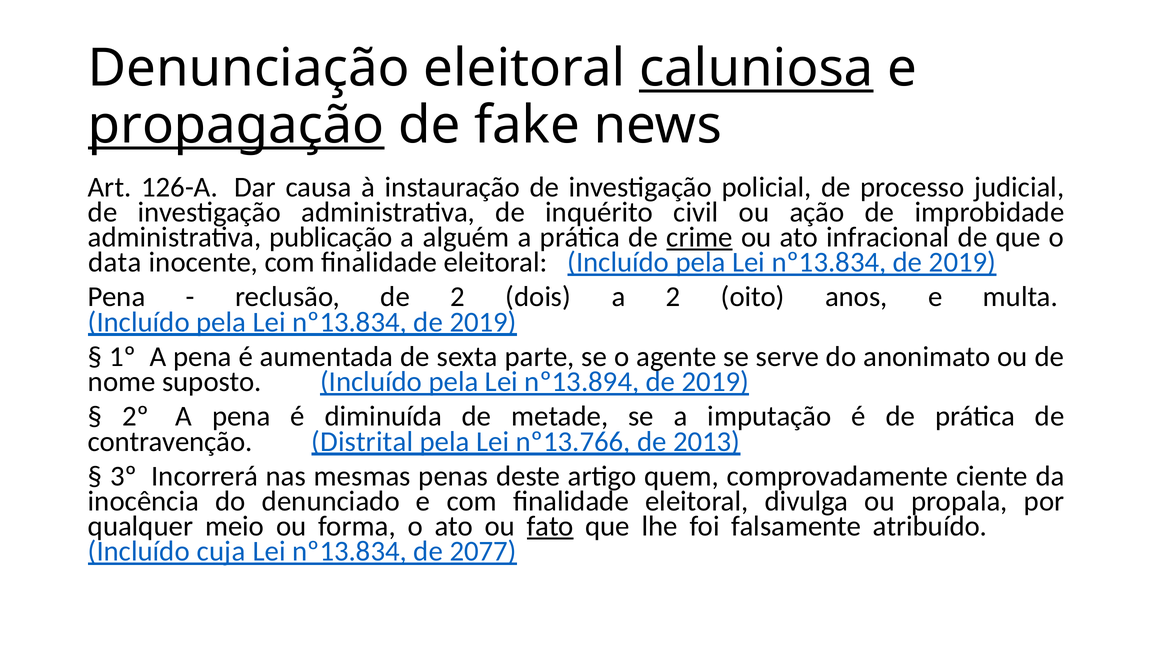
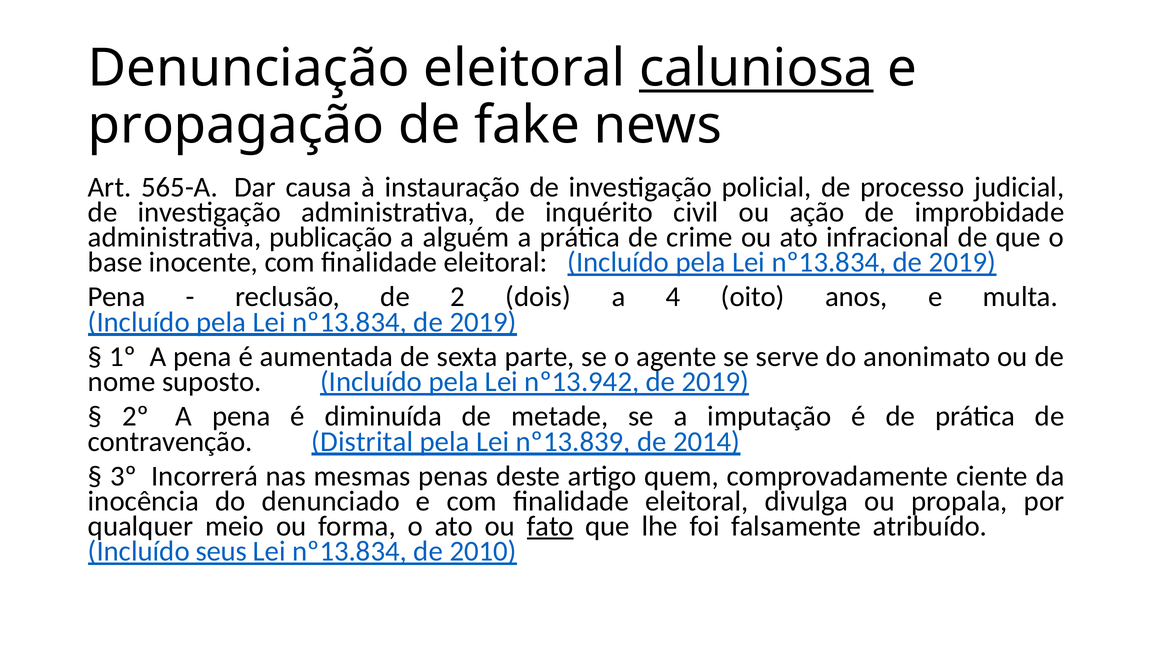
propagação underline: present -> none (236, 125)
126-A: 126-A -> 565-A (180, 187)
crime underline: present -> none (699, 237)
data: data -> base (115, 262)
a 2: 2 -> 4 (673, 297)
nº13.894: nº13.894 -> nº13.942 (582, 382)
nº13.766: nº13.766 -> nº13.839 (573, 442)
2013: 2013 -> 2014 (707, 442)
cuja: cuja -> seus (221, 552)
2077: 2077 -> 2010 (483, 552)
